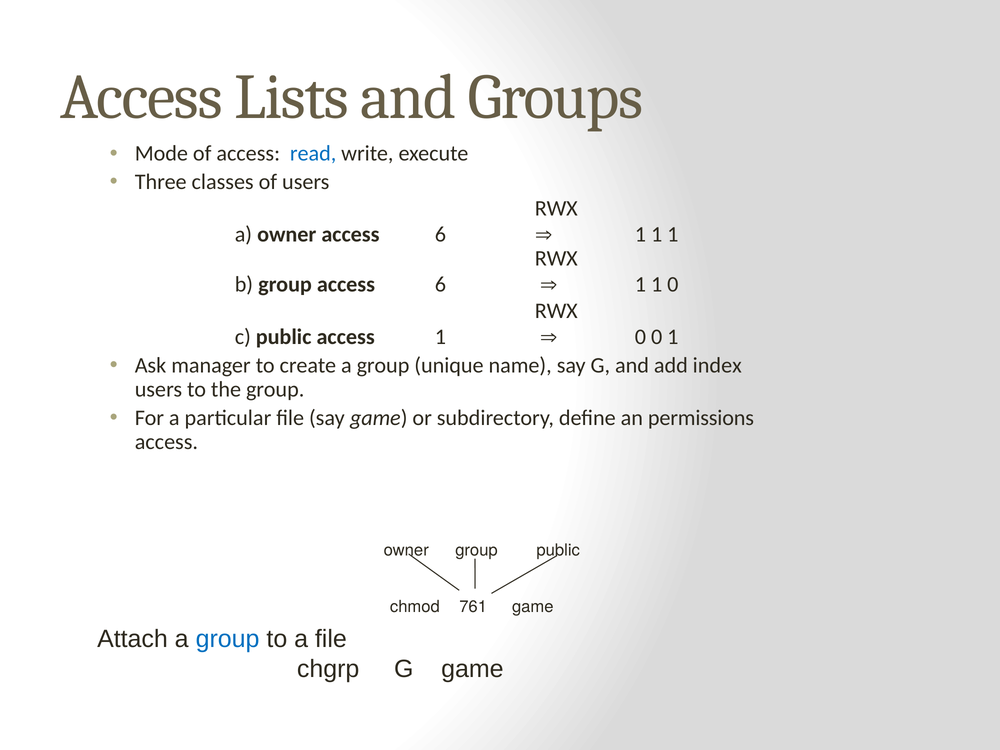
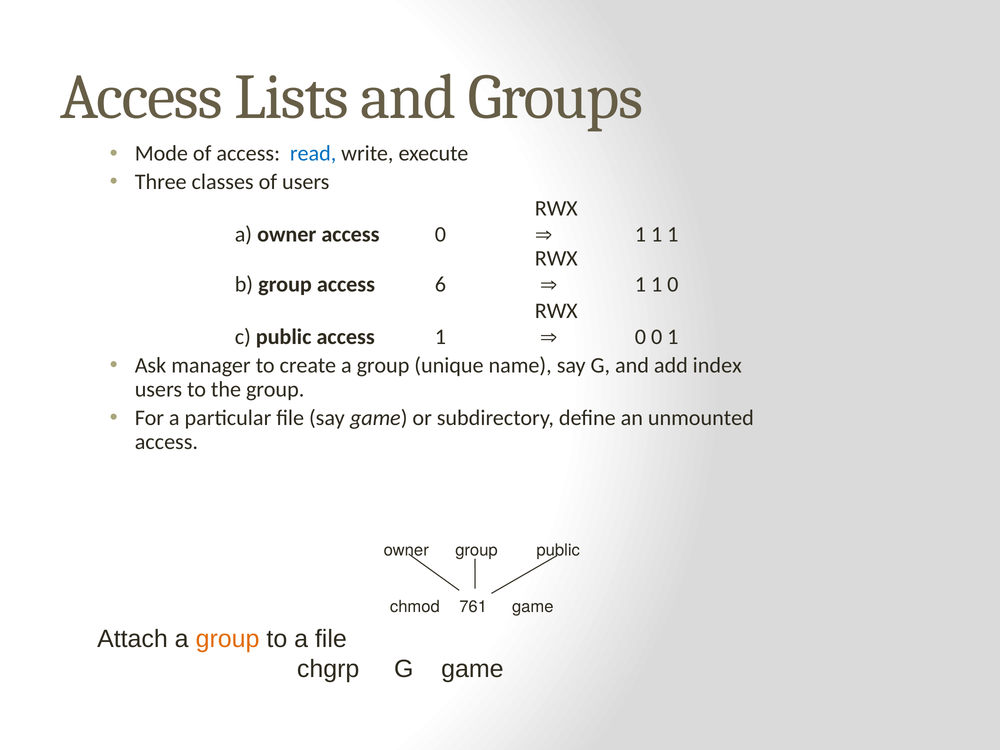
owner access 6: 6 -> 0 (440, 234)
permissions: permissions -> unmounted (701, 418)
group colour: blue -> orange (228, 639)
